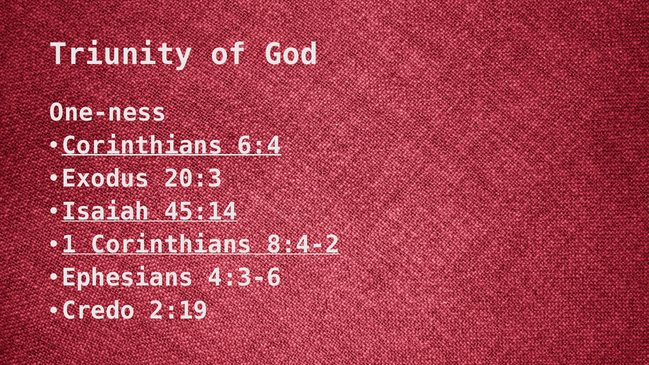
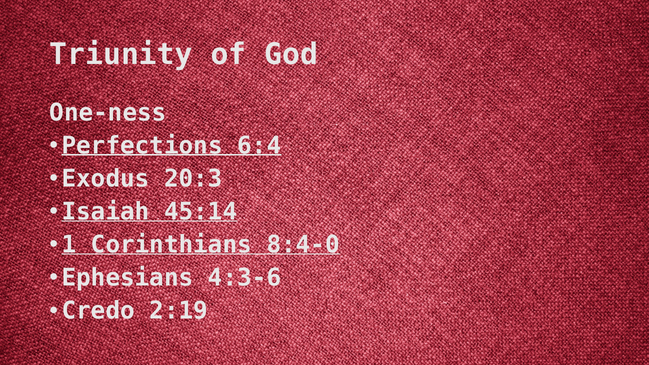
Corinthians: Corinthians -> Perfections (142, 146)
8:4-2: 8:4-2 -> 8:4-0 (303, 245)
